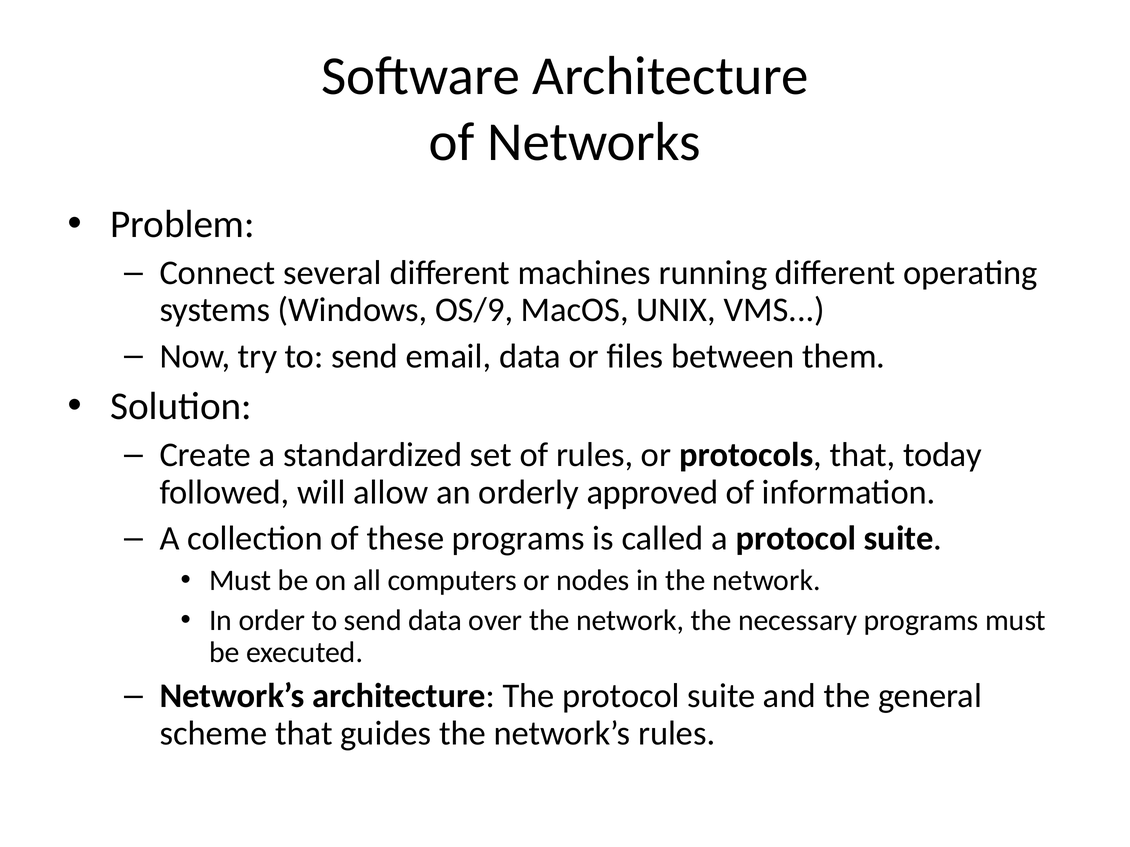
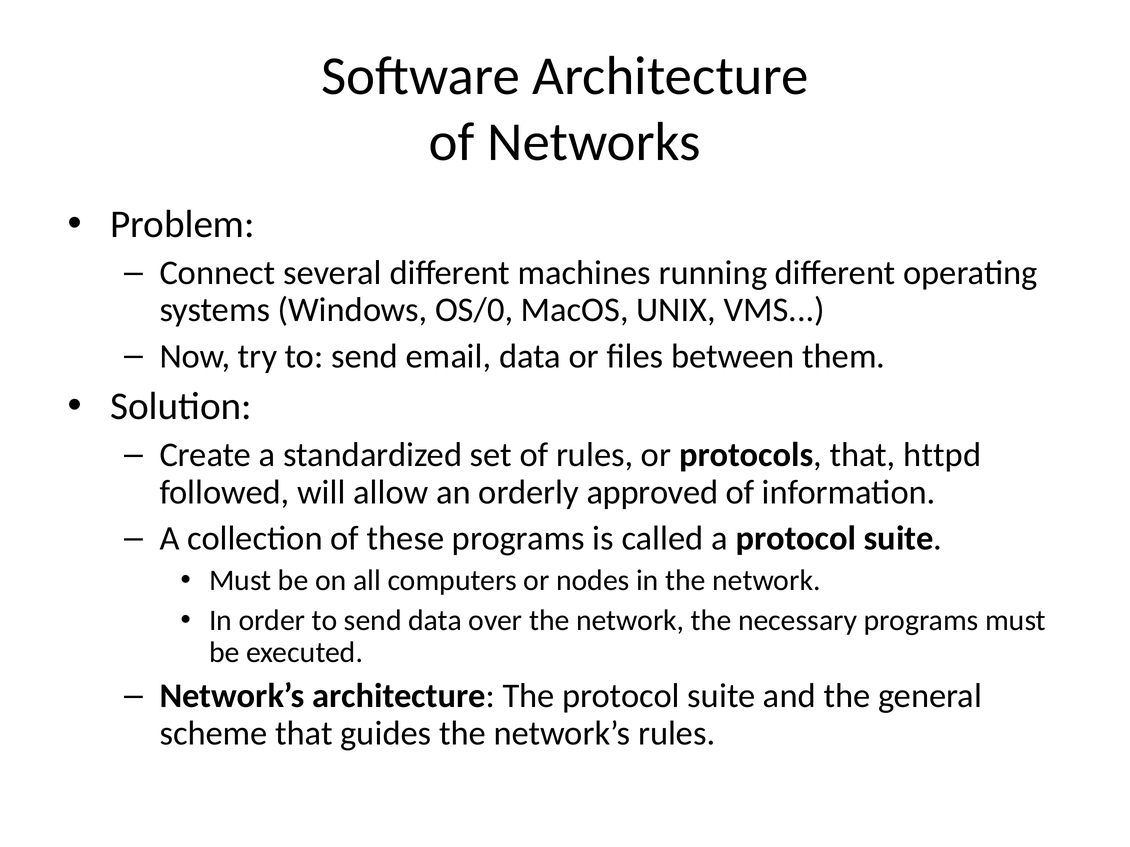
OS/9: OS/9 -> OS/0 (474, 310)
today: today -> httpd (942, 455)
